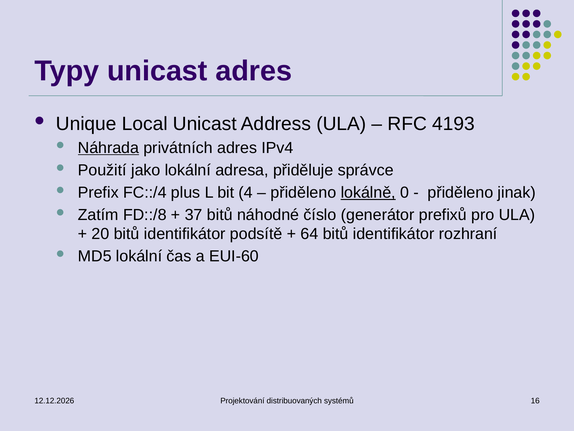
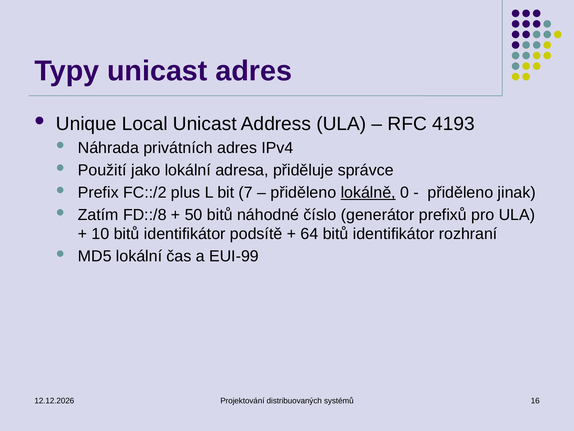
Náhrada underline: present -> none (108, 148)
FC::/4: FC::/4 -> FC::/2 (145, 192)
4: 4 -> 7 (246, 192)
37: 37 -> 50 (194, 215)
20: 20 -> 10 (100, 234)
EUI-60: EUI-60 -> EUI-99 (234, 256)
